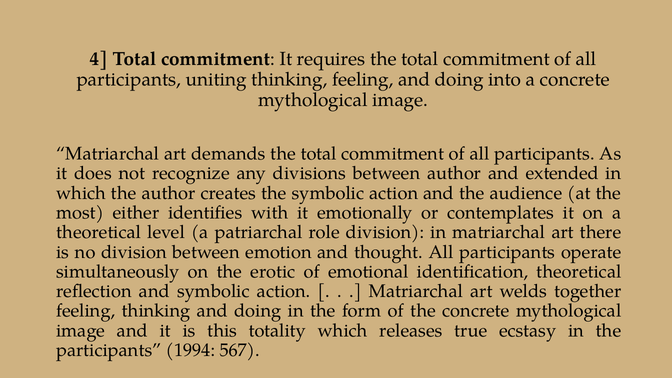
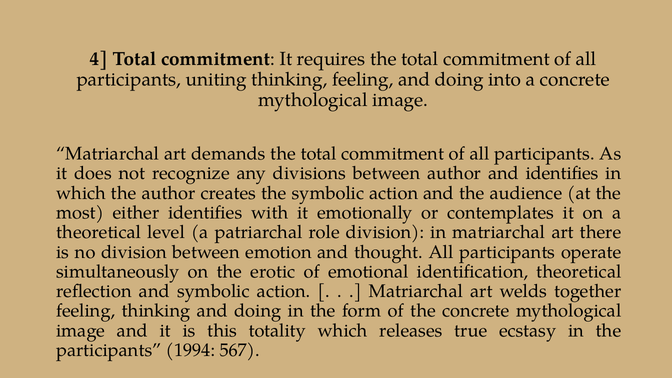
and extended: extended -> identifies (562, 173)
